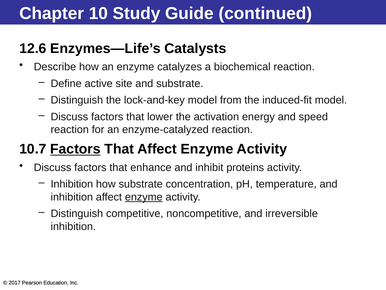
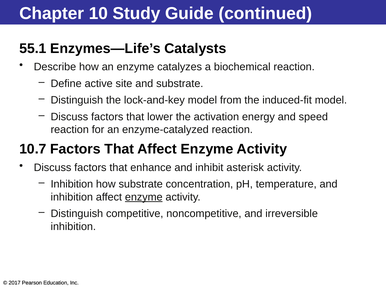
12.6: 12.6 -> 55.1 (33, 48)
Factors underline: present -> none (75, 149)
proteins: proteins -> asterisk (245, 167)
